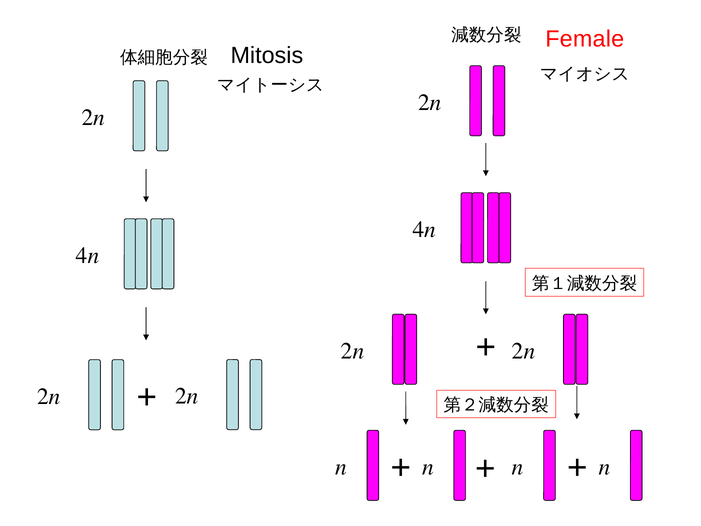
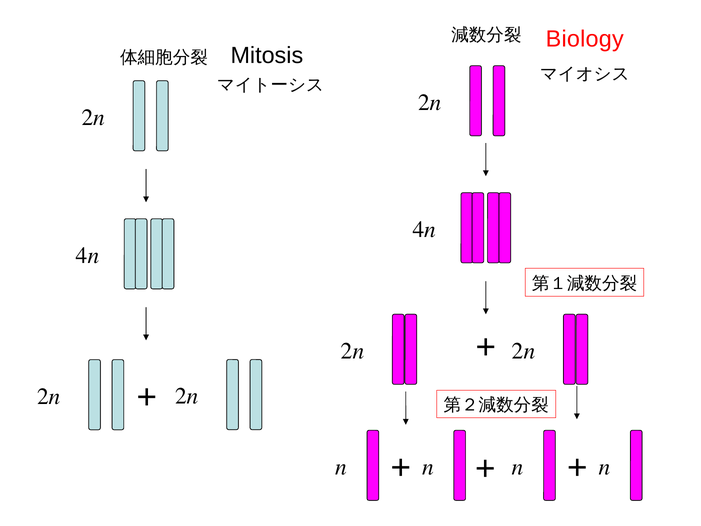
Female: Female -> Biology (585, 39)
